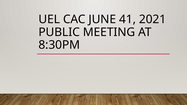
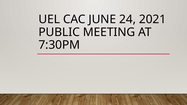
41: 41 -> 24 (128, 19)
8:30PM: 8:30PM -> 7:30PM (59, 45)
